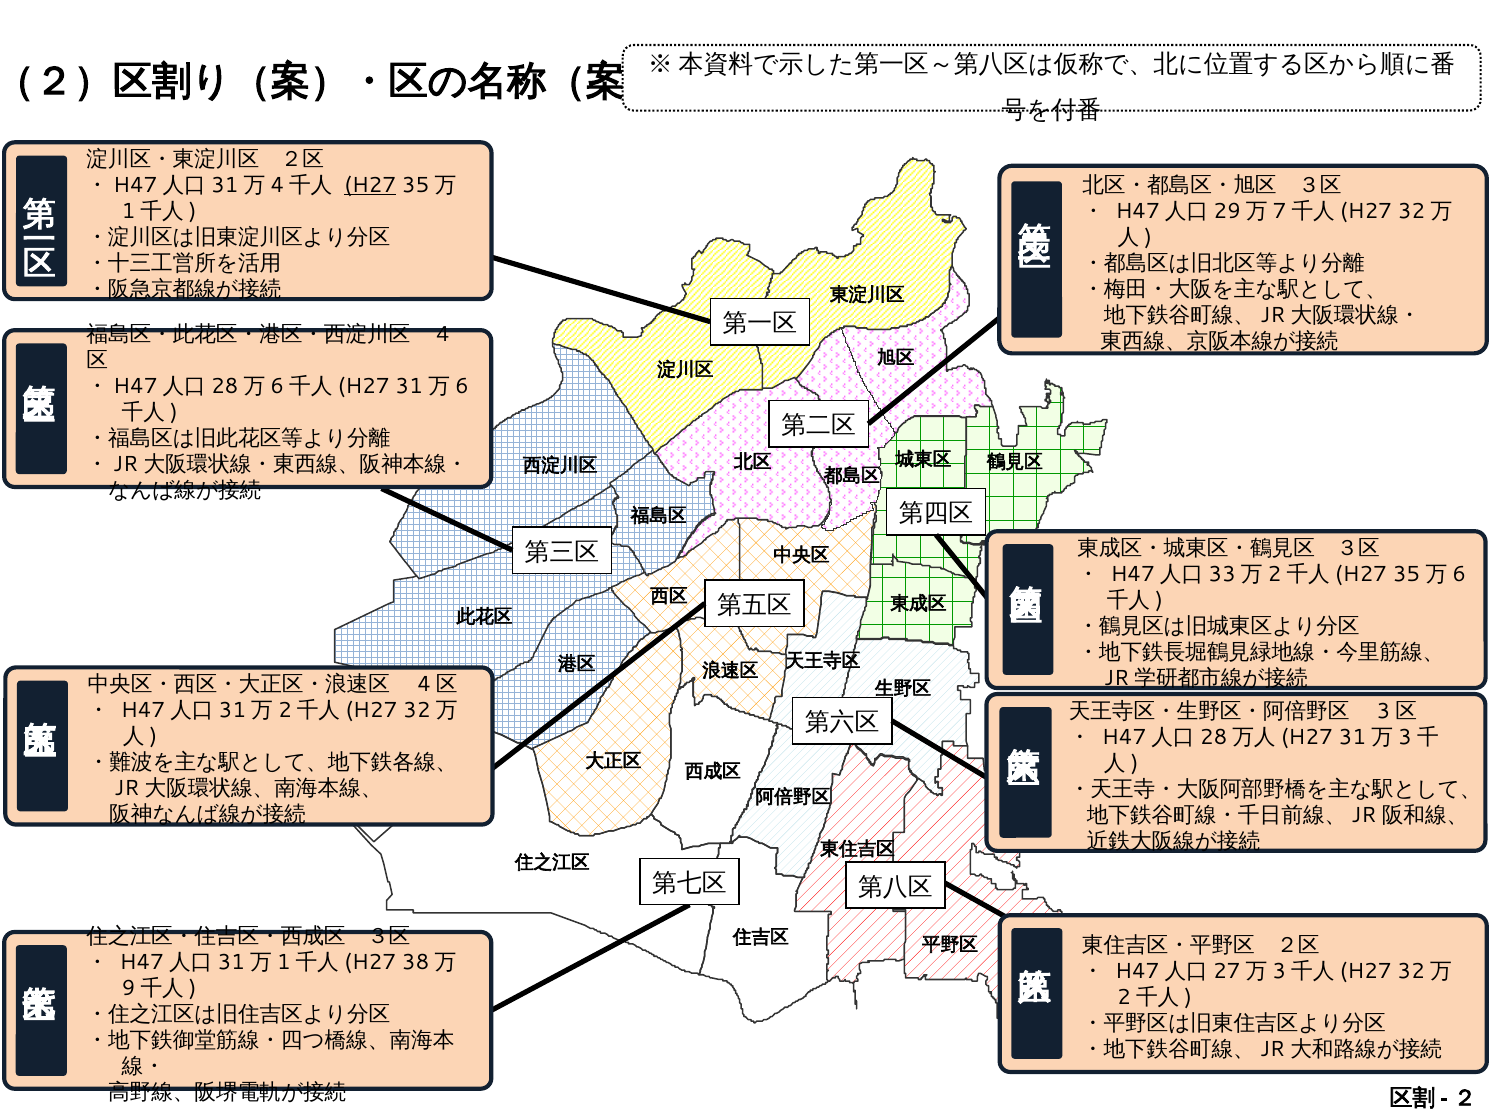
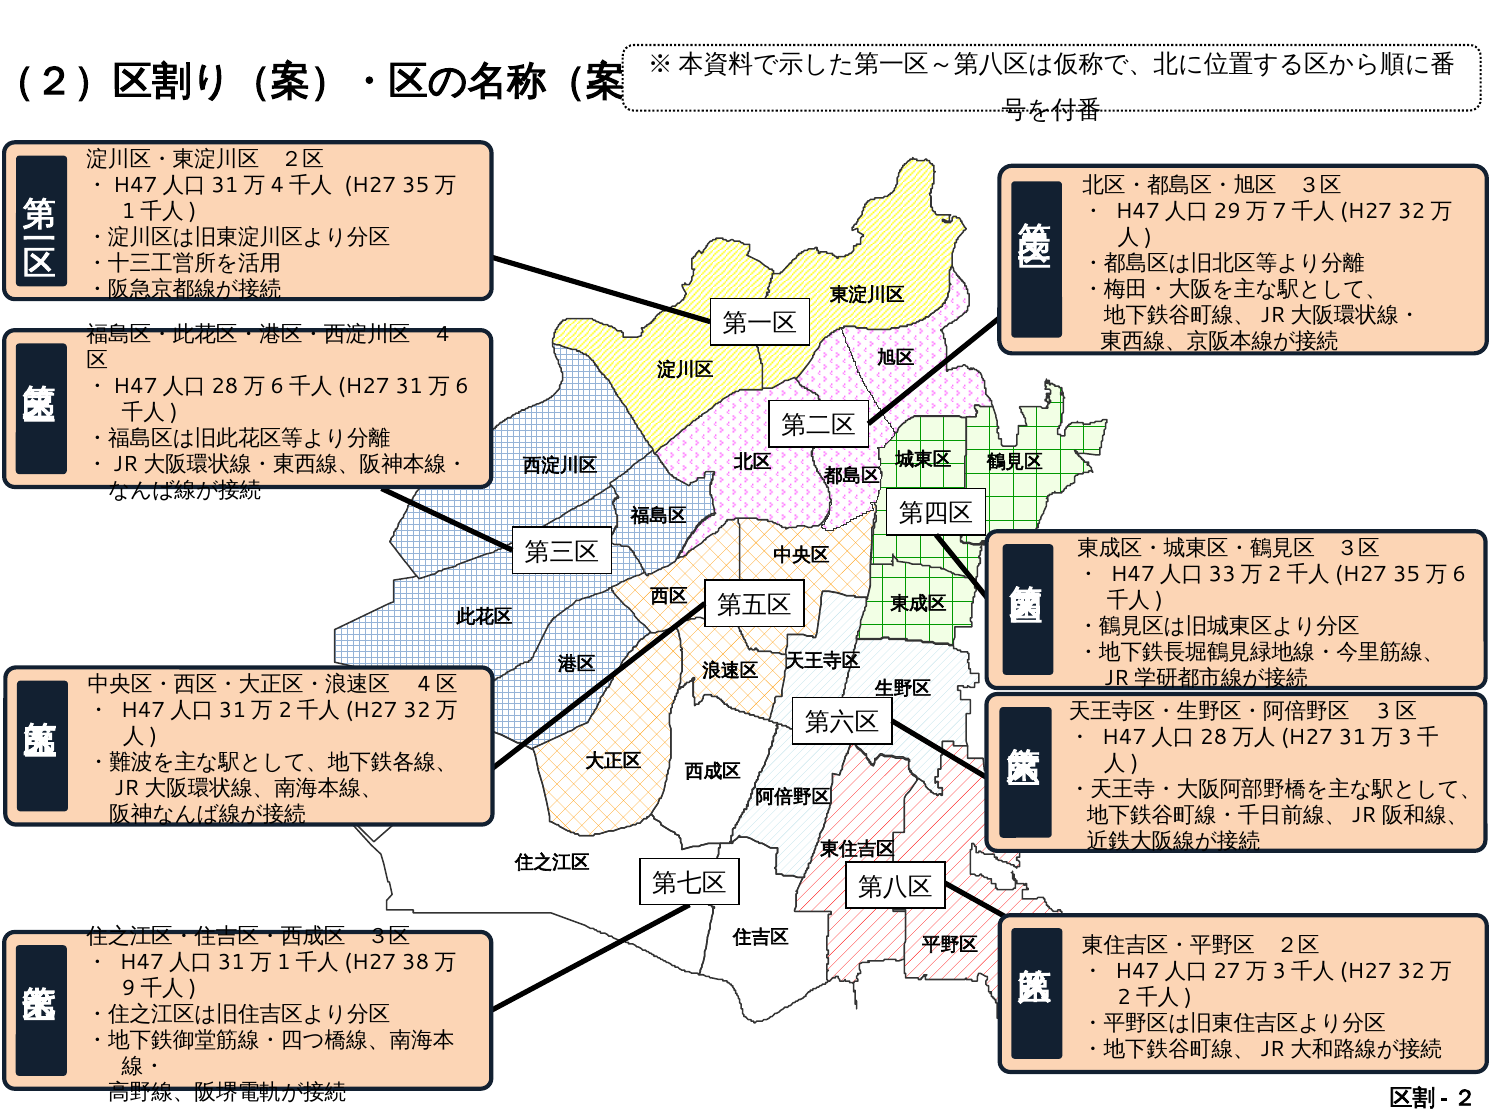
H27 underline: present -> none (370, 185)
